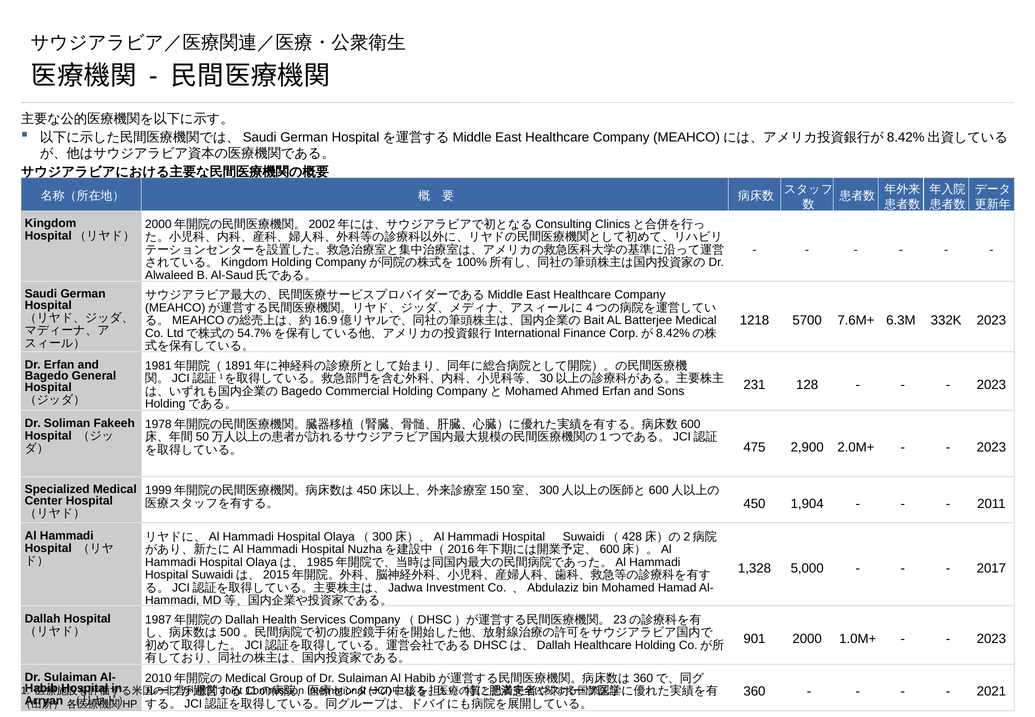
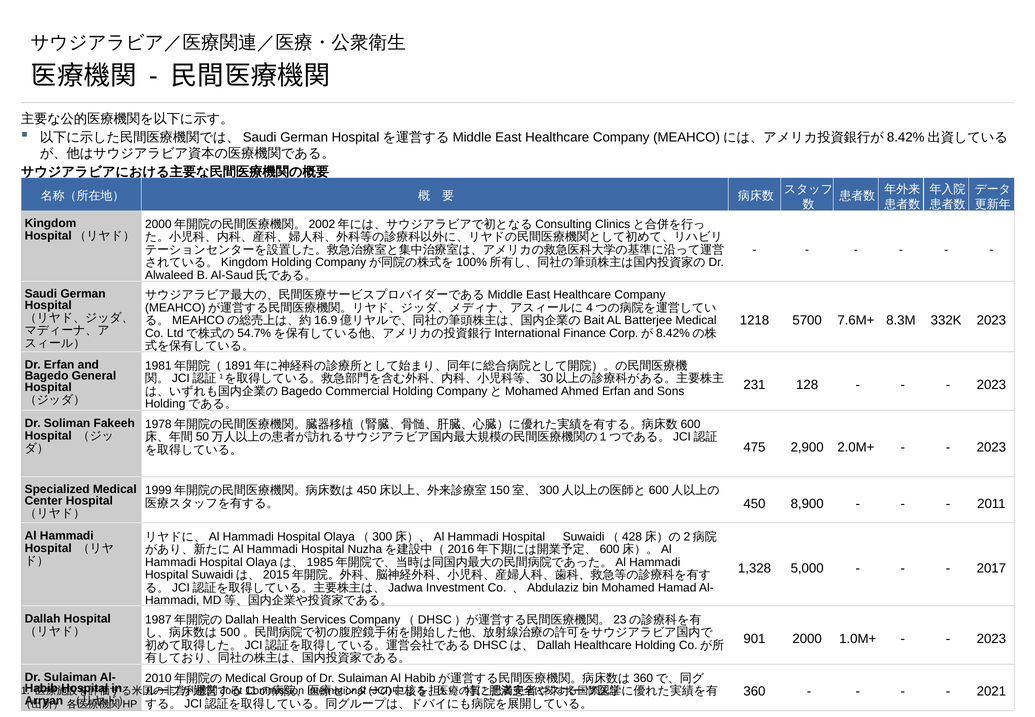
6.3M: 6.3M -> 8.3M (901, 320)
1,904: 1,904 -> 8,900 (807, 503)
